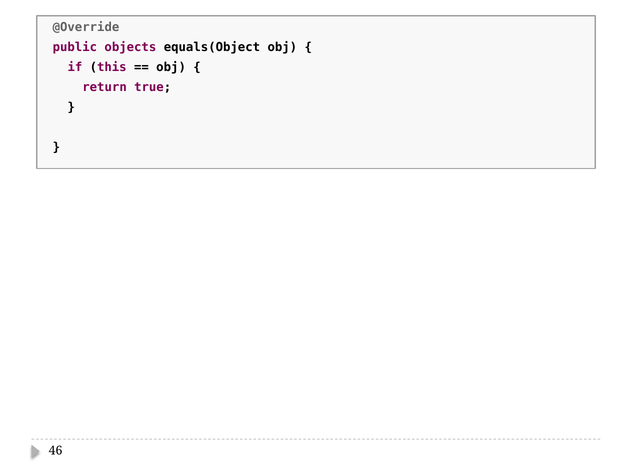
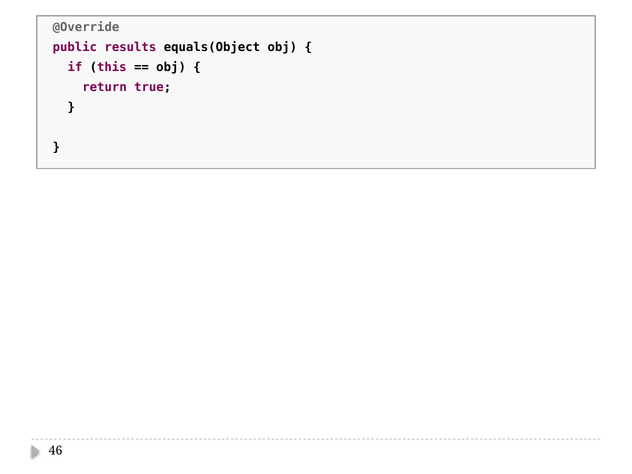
objects: objects -> results (130, 47)
